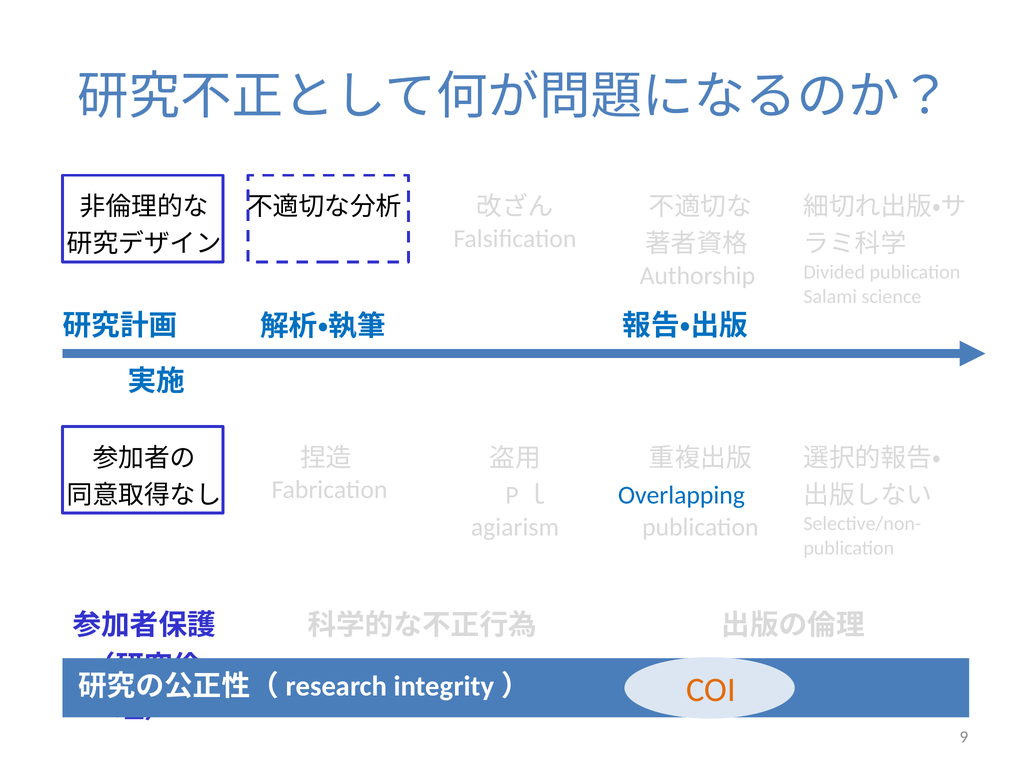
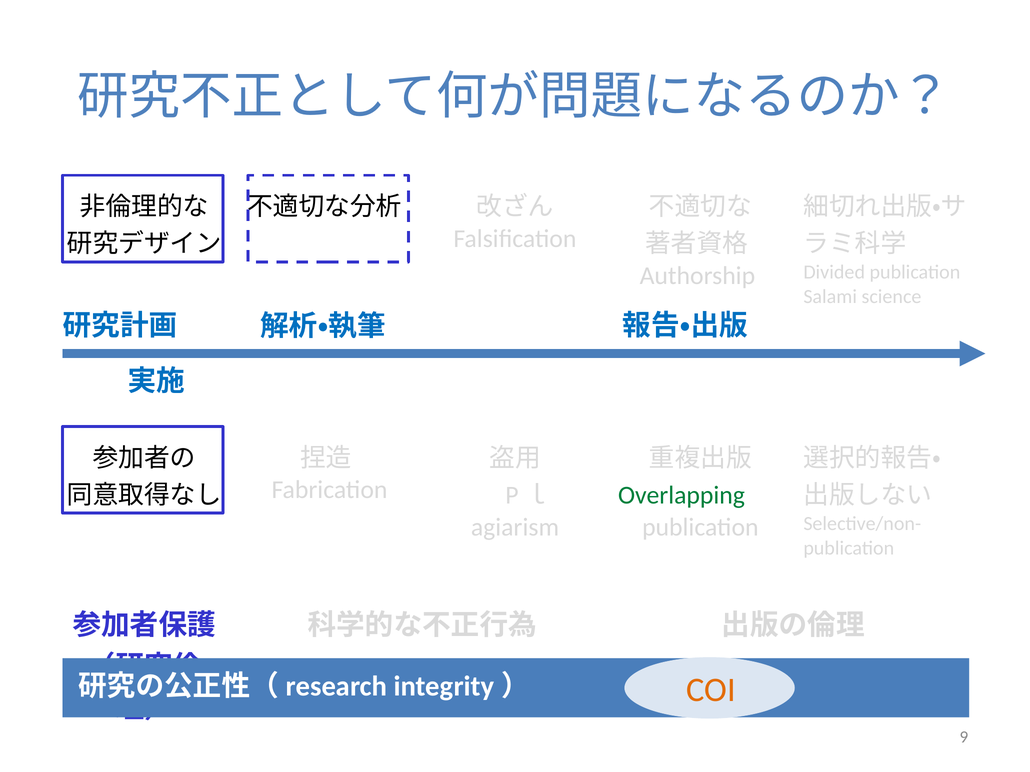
Overlapping colour: blue -> green (681, 496)
